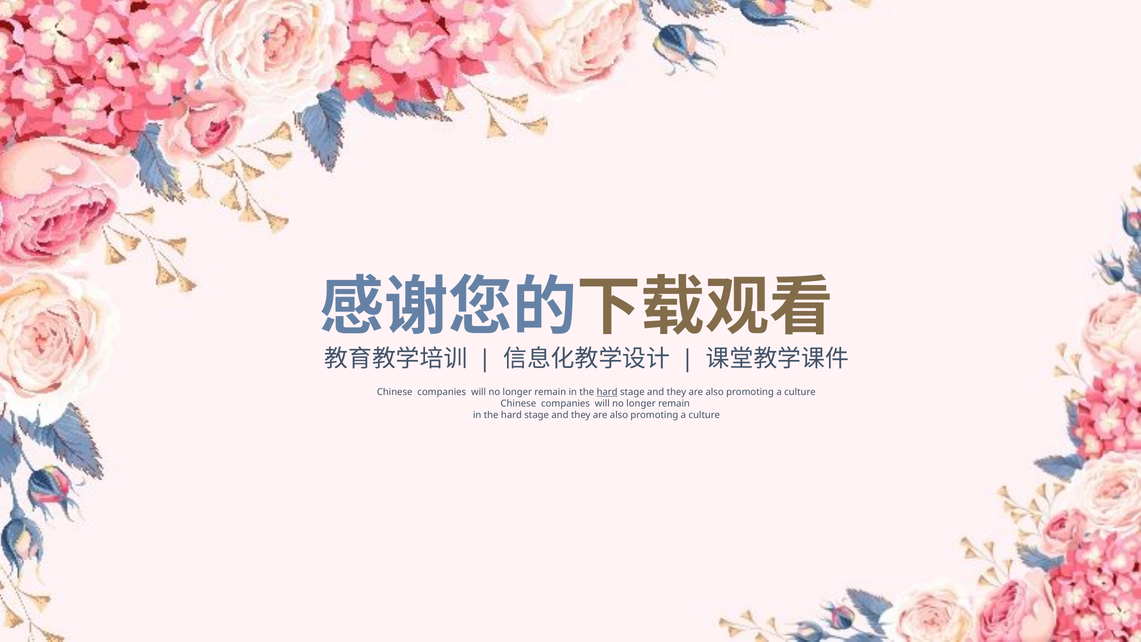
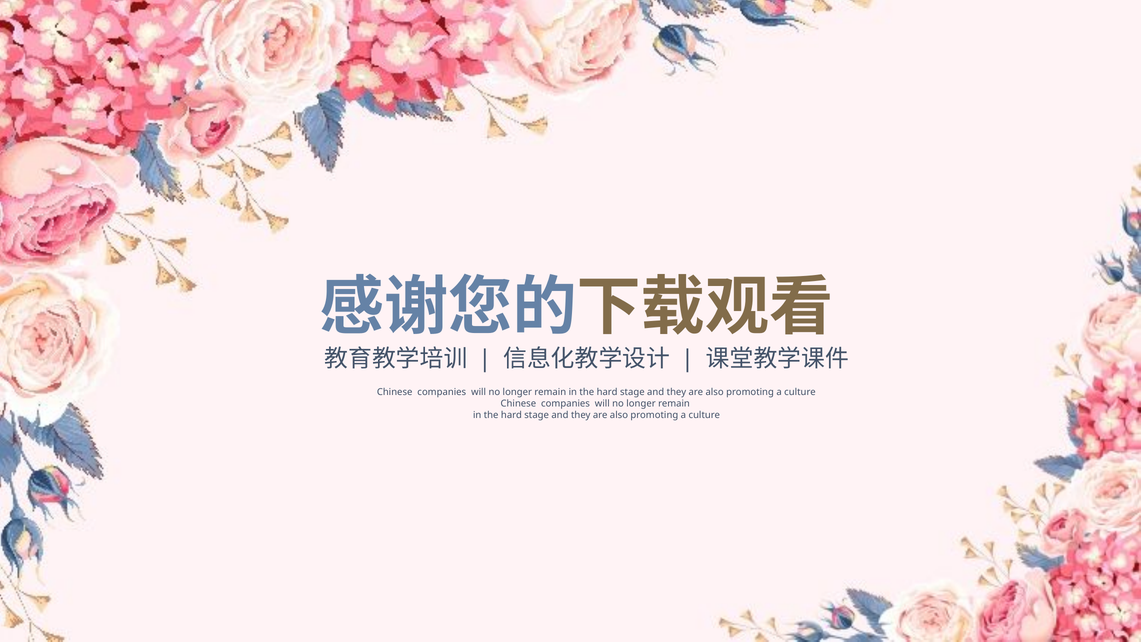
hard underline: present -> none (607, 392)
